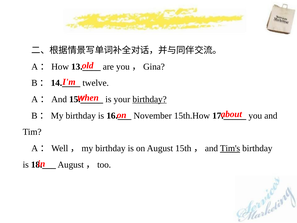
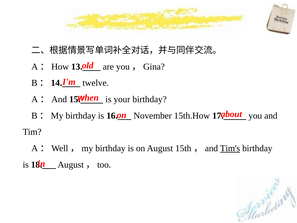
birthday underline: present -> none (150, 99)
